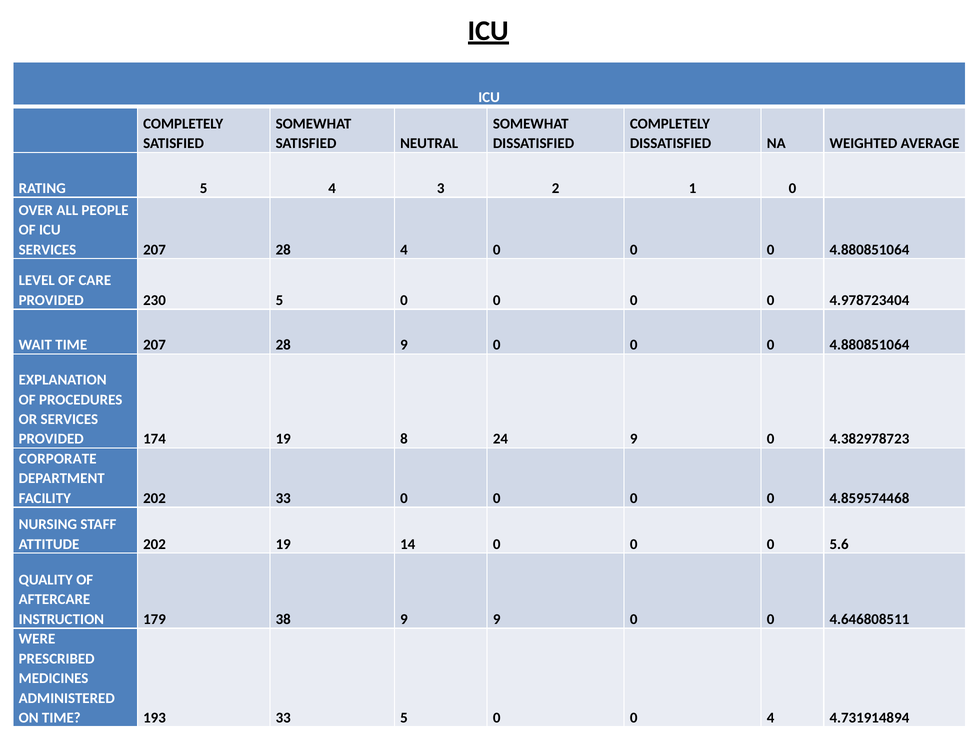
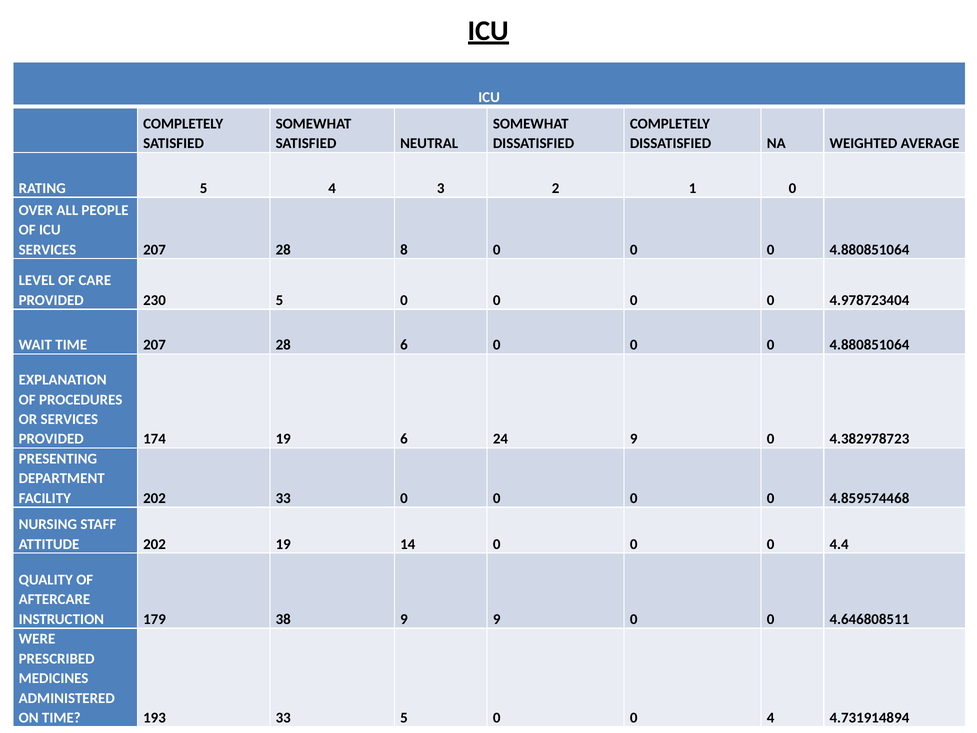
28 4: 4 -> 8 (404, 250)
28 9: 9 -> 6 (404, 345)
19 8: 8 -> 6 (404, 439)
CORPORATE: CORPORATE -> PRESENTING (58, 459)
5.6: 5.6 -> 4.4 (839, 544)
